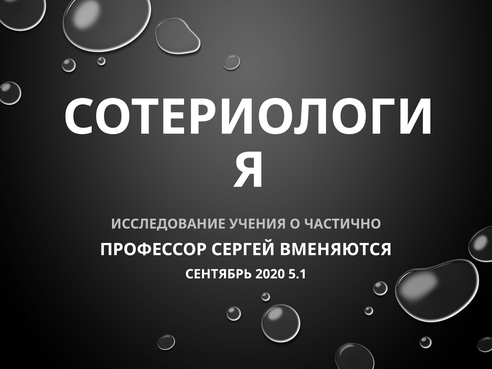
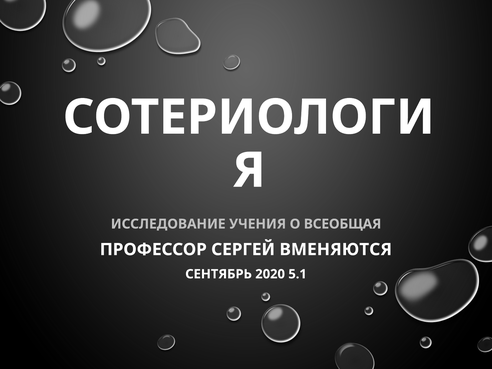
ЧАСТИЧНО: ЧАСТИЧНО -> ВСЕОБЩАЯ (343, 224)
